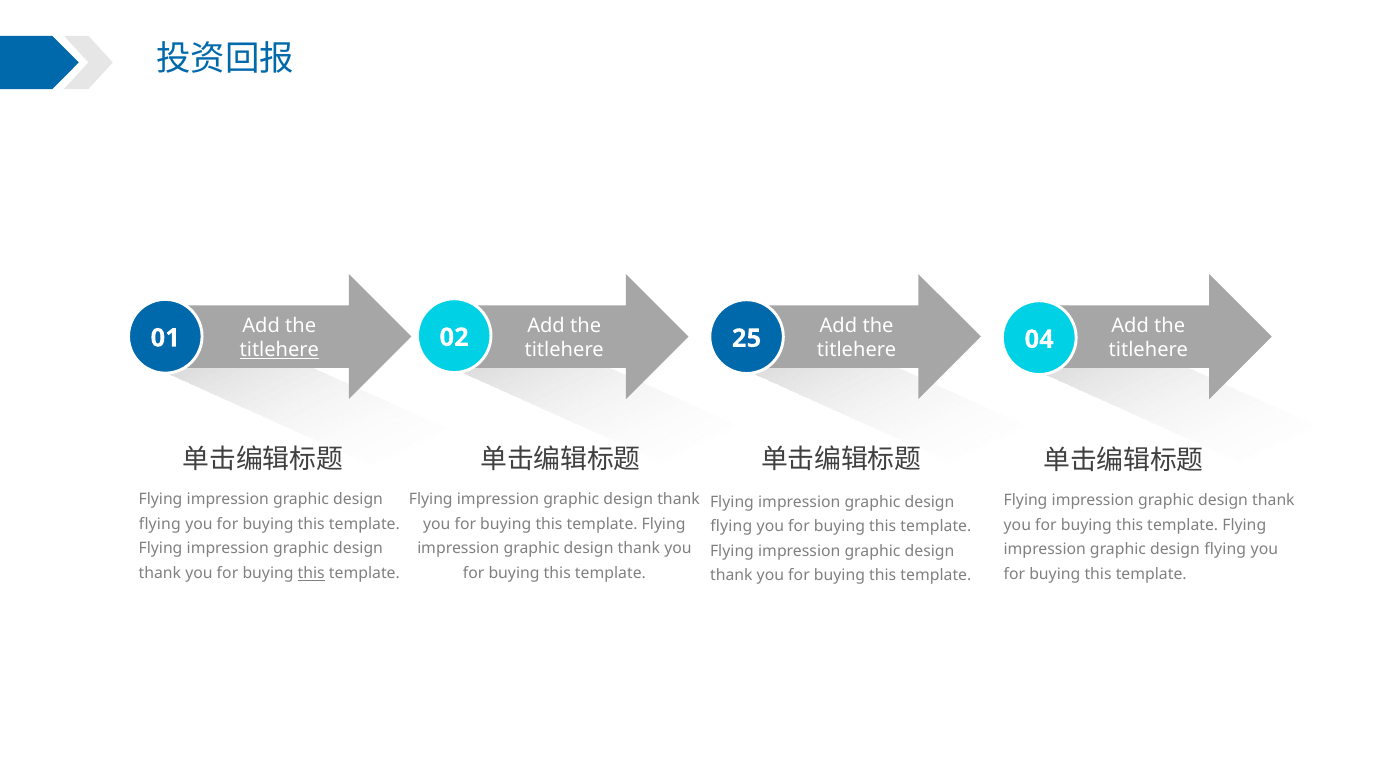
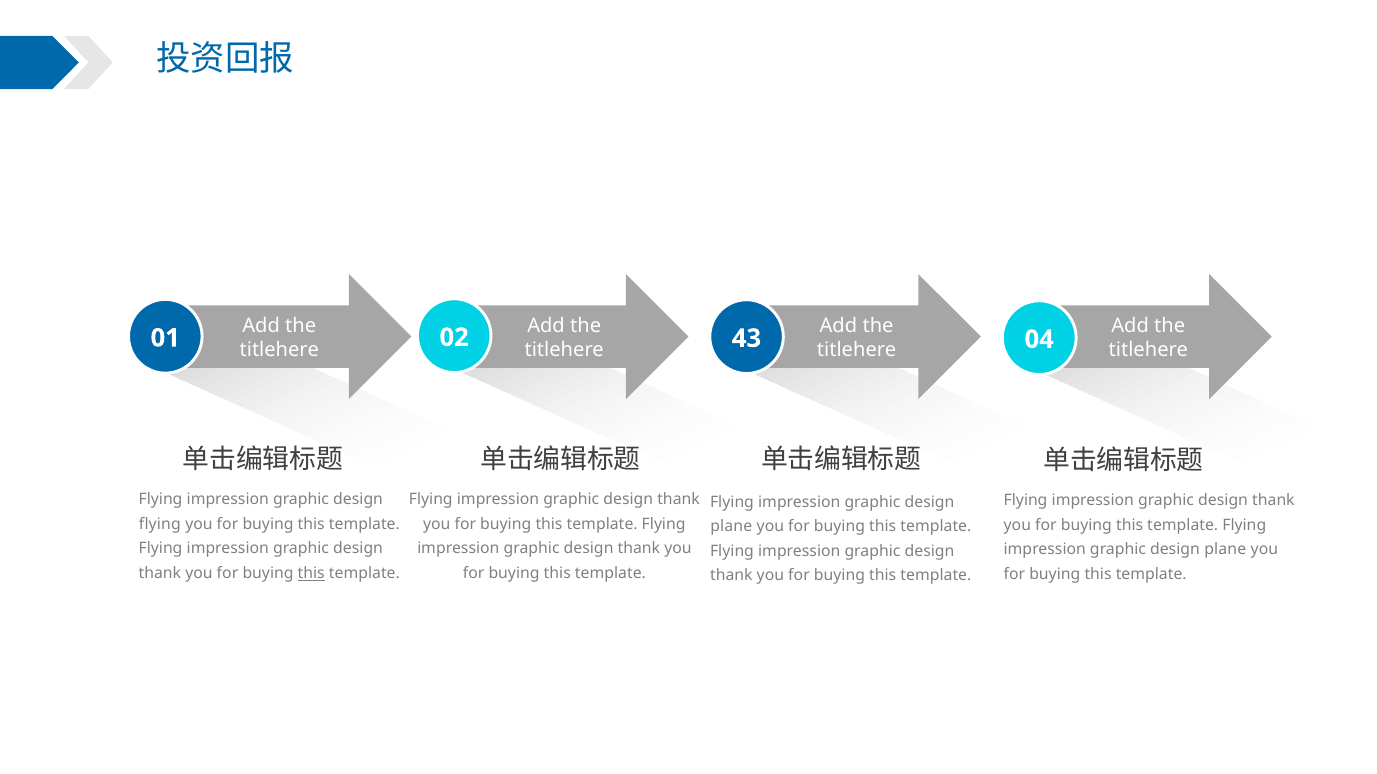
25: 25 -> 43 (747, 339)
titlehere underline: present -> none (279, 350)
flying: flying -> plane (731, 527)
flying: flying -> plane (1225, 550)
